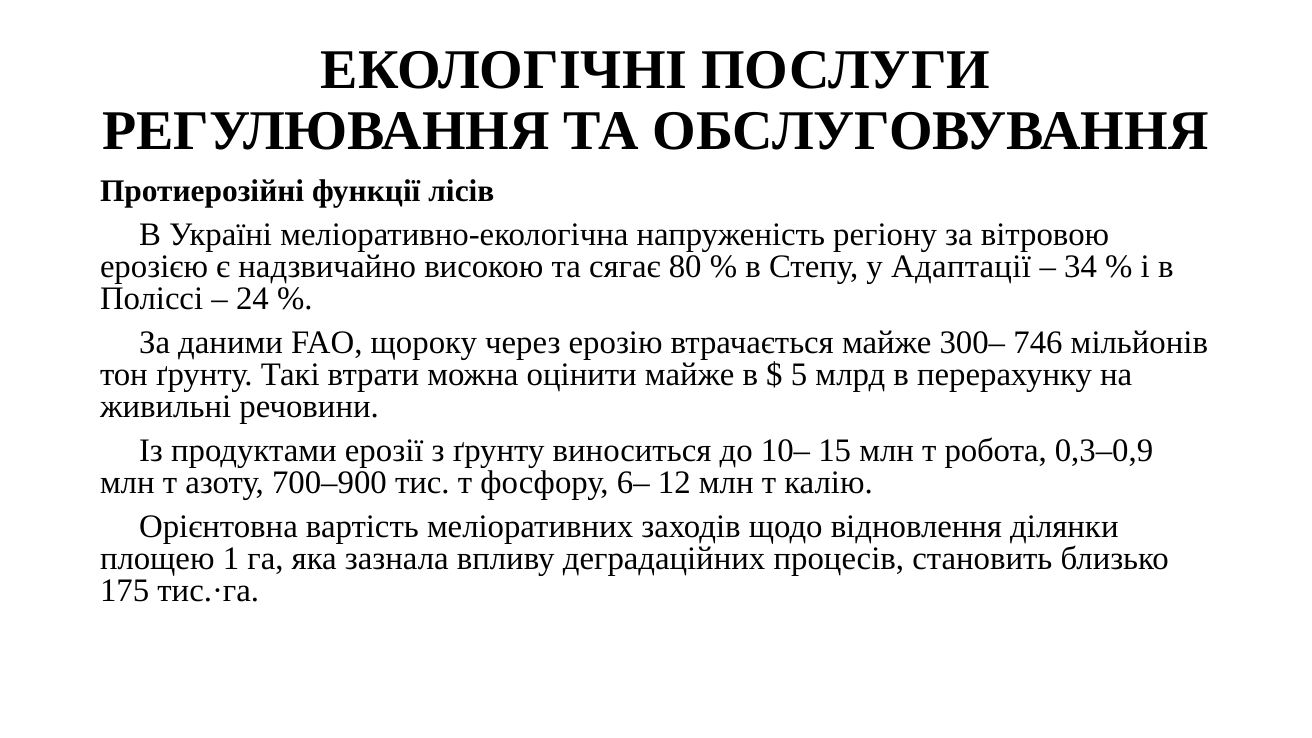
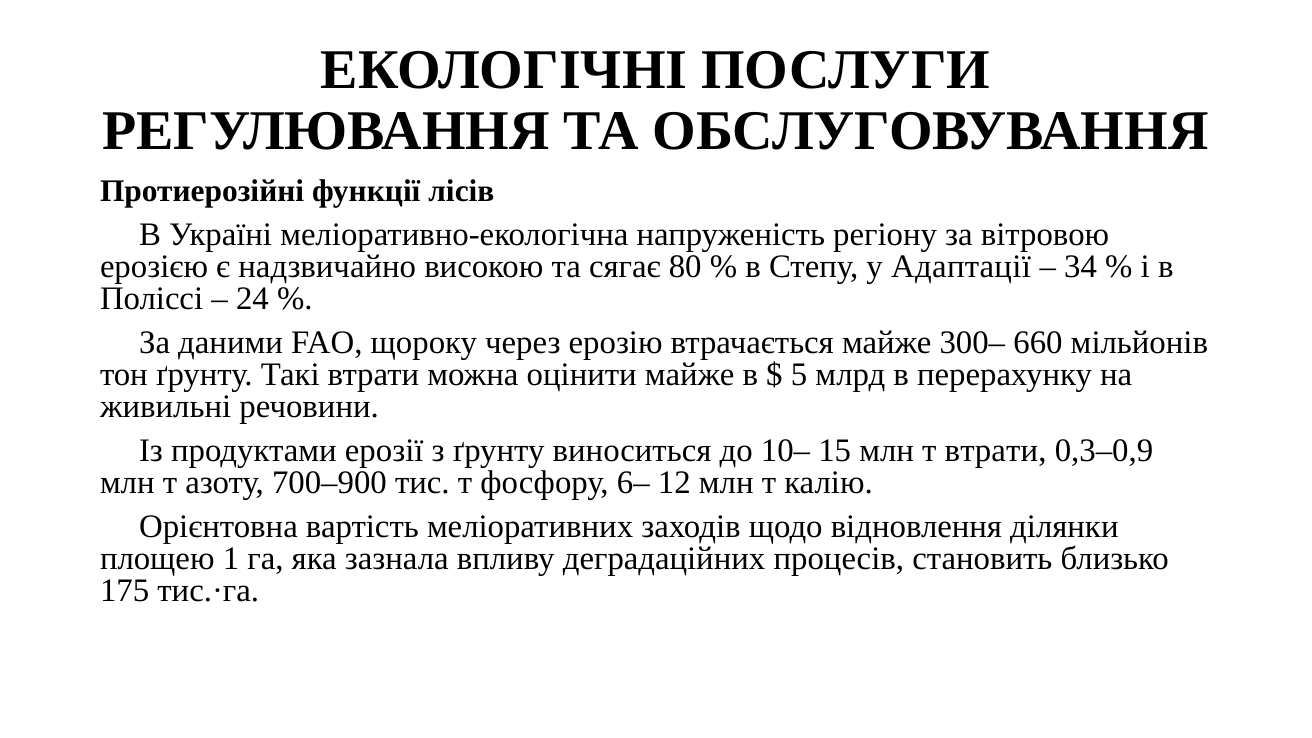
746: 746 -> 660 (1038, 343)
т робота: робота -> втрати (996, 451)
